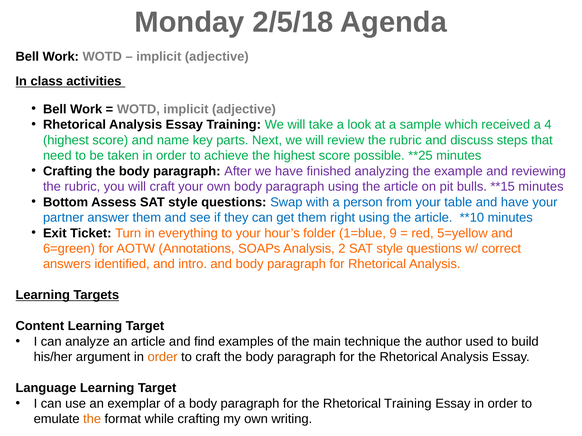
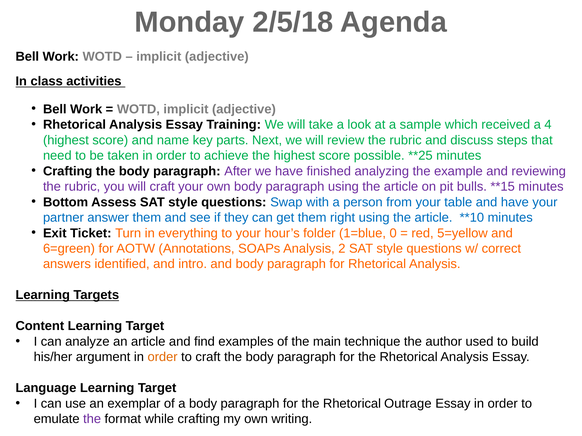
9: 9 -> 0 (393, 233)
Rhetorical Training: Training -> Outrage (408, 404)
the colour: orange -> purple (92, 419)
